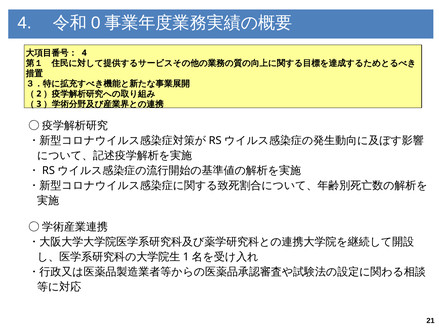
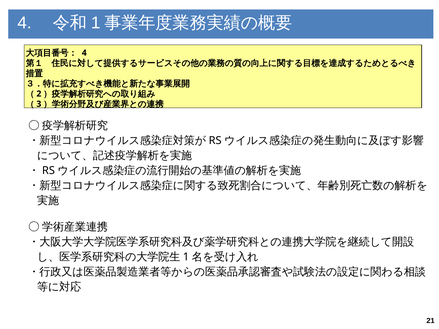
0: 0 -> 1 (96, 23)
